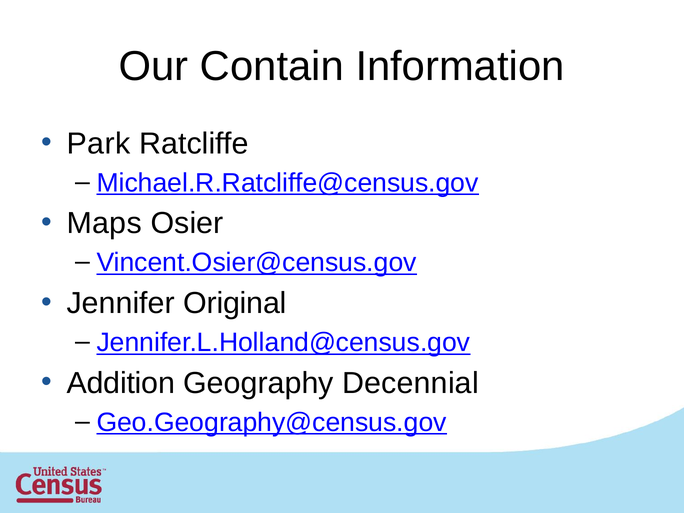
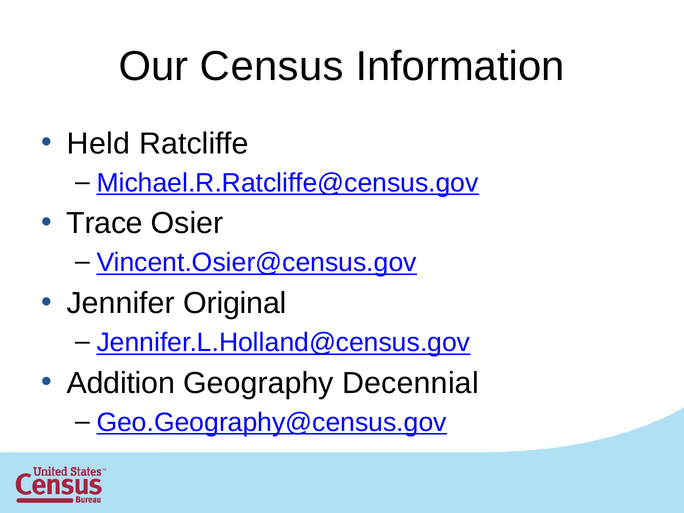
Contain: Contain -> Census (272, 66)
Park: Park -> Held (99, 143)
Maps: Maps -> Trace (105, 223)
